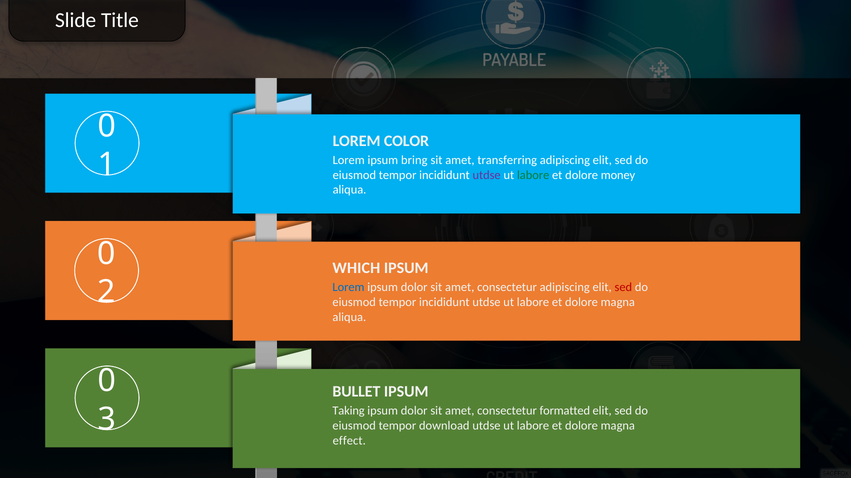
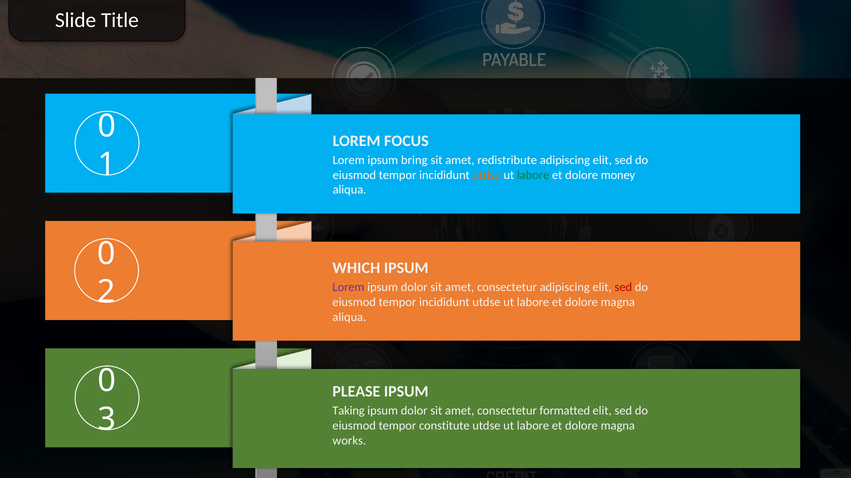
COLOR: COLOR -> FOCUS (406, 141)
transferring: transferring -> redistribute (507, 160)
utdse colour: purple -> orange (487, 175)
Lorem colour: blue -> purple (348, 288)
BULLET: BULLET -> PLEASE (356, 392)
download: download -> constitute (444, 426)
effect: effect -> works (349, 441)
